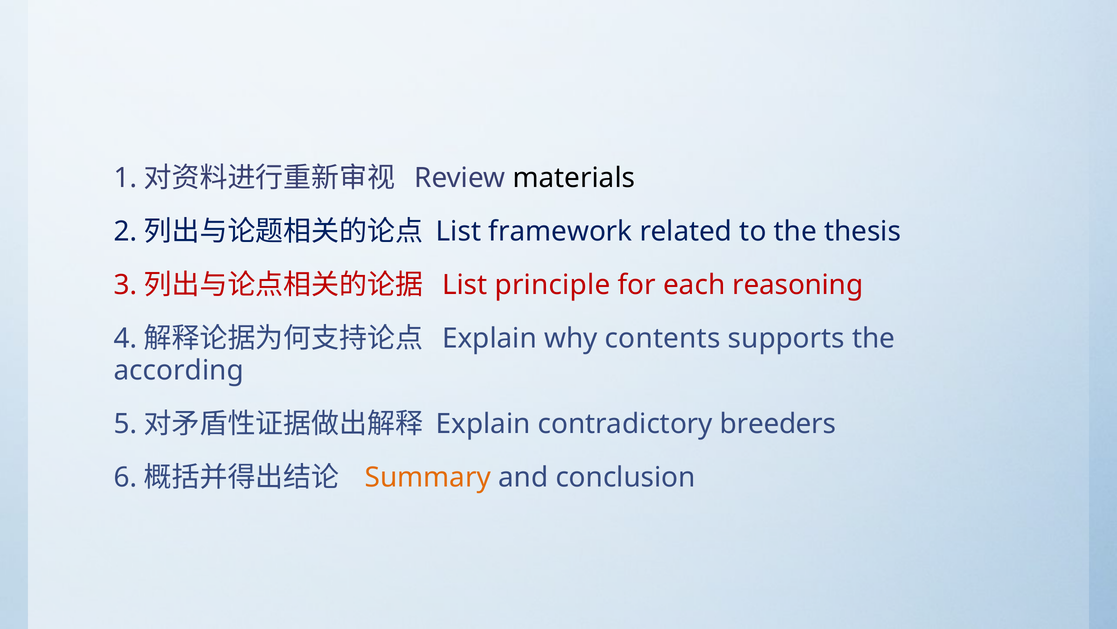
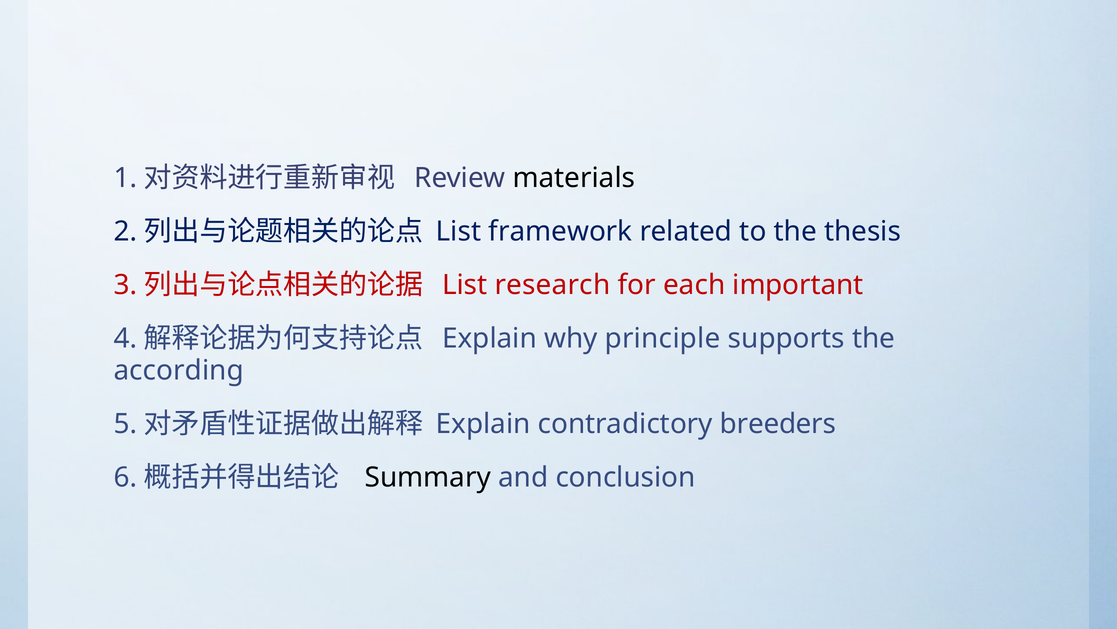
principle: principle -> research (553, 285)
reasoning: reasoning -> important (798, 285)
contents: contents -> principle (663, 338)
Summary colour: orange -> black (428, 477)
